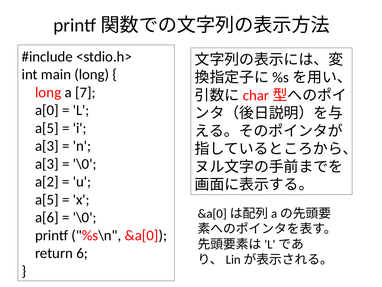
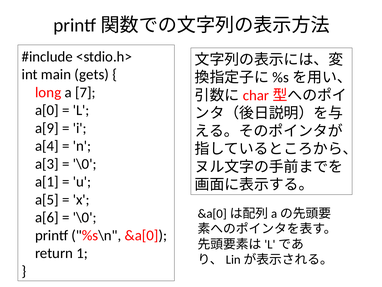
main long: long -> gets (92, 74)
a[5: a[5 -> a[9 (47, 128)
a[3: a[3 -> a[4 (47, 146)
a[2: a[2 -> a[1 (47, 181)
6: 6 -> 1 (82, 253)
